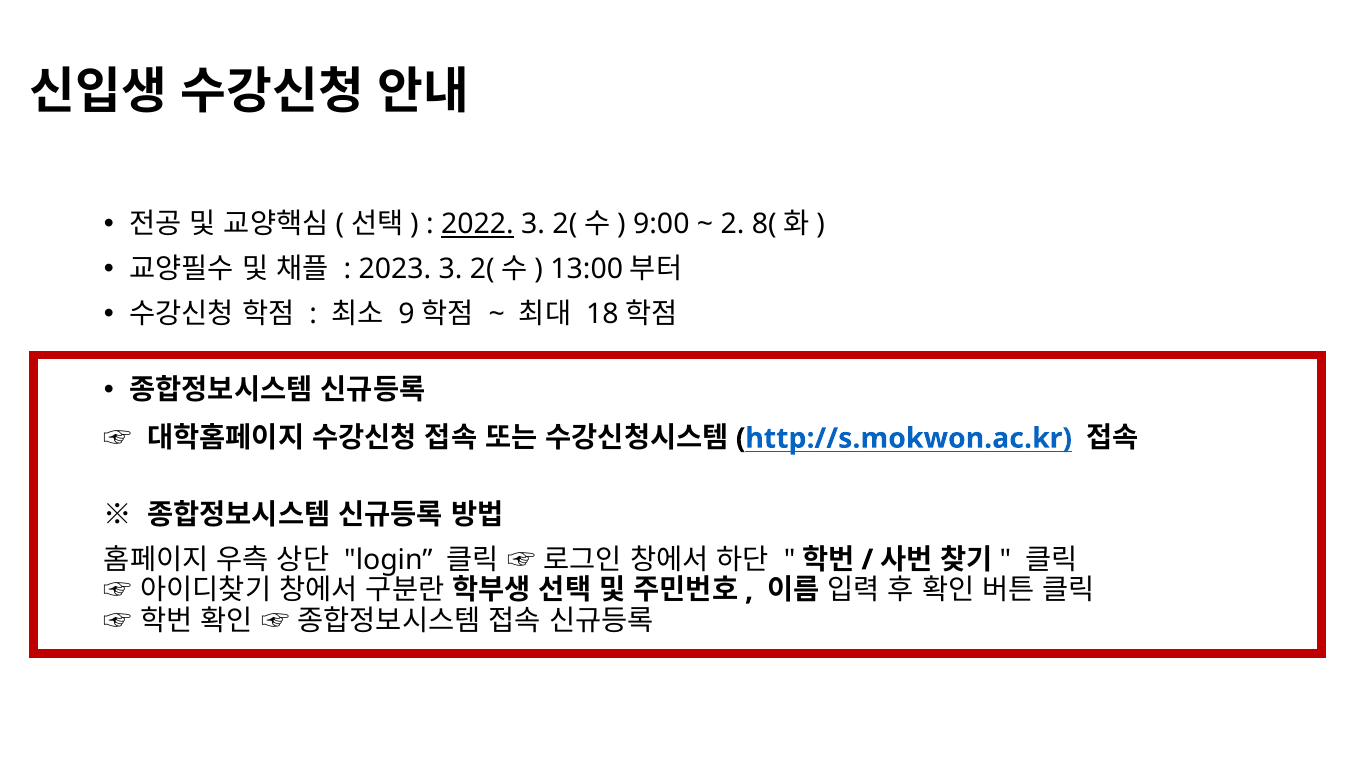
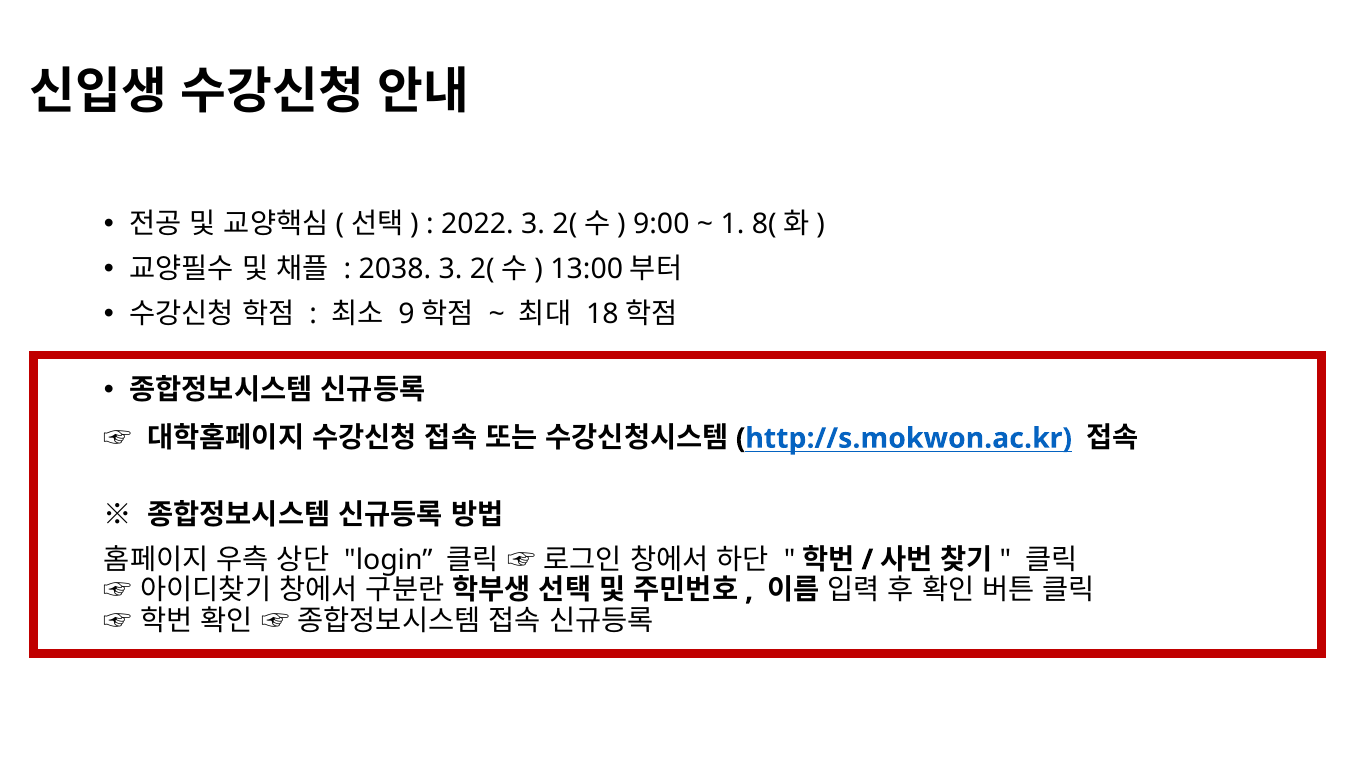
2022 underline: present -> none (477, 225)
2: 2 -> 1 (733, 225)
2023: 2023 -> 2038 (395, 270)
